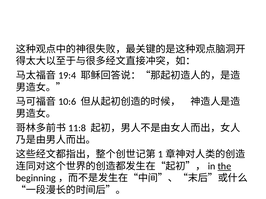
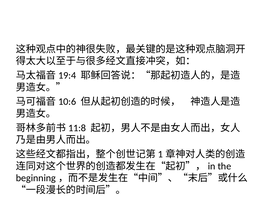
the underline: present -> none (224, 167)
